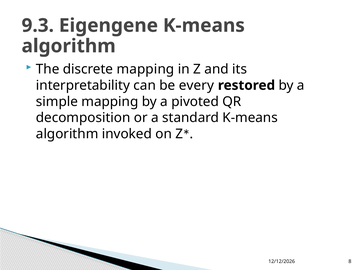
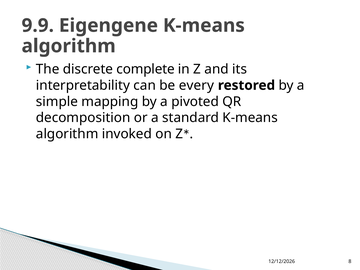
9.3: 9.3 -> 9.9 (38, 26)
discrete mapping: mapping -> complete (146, 69)
